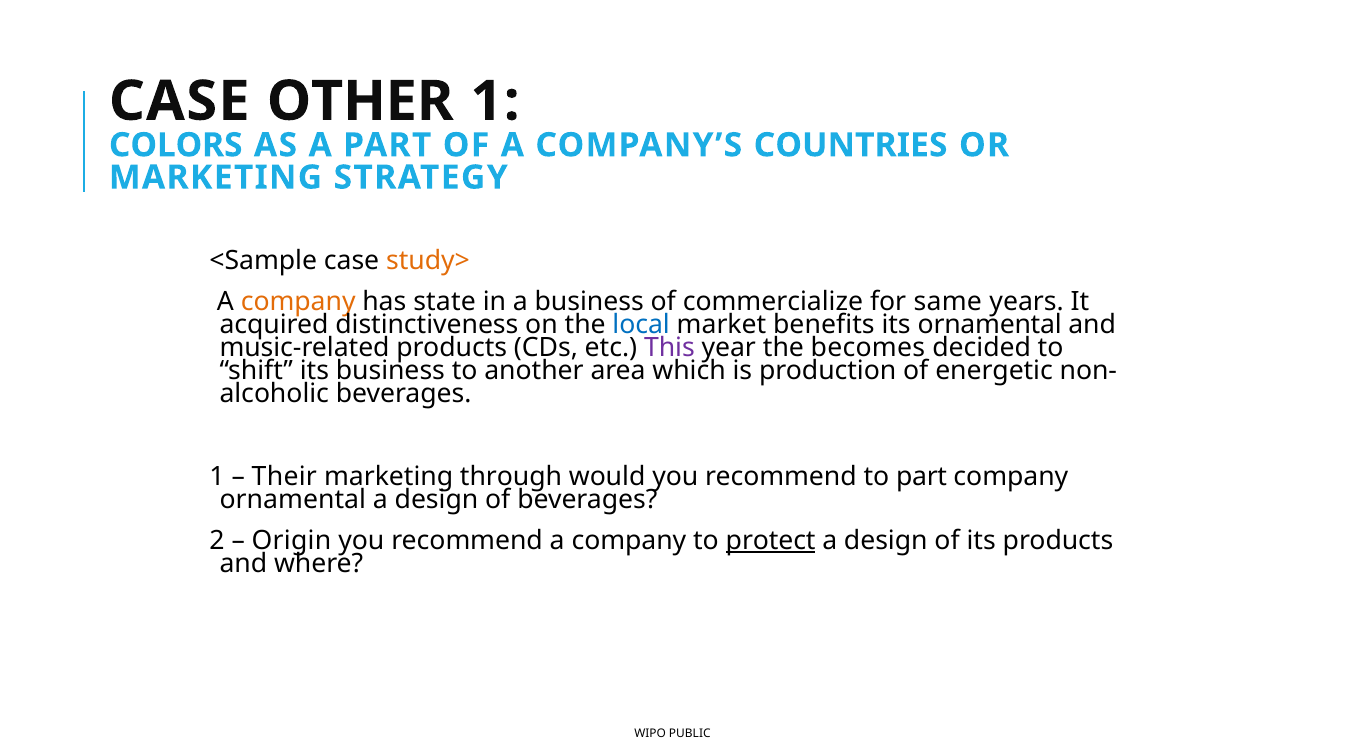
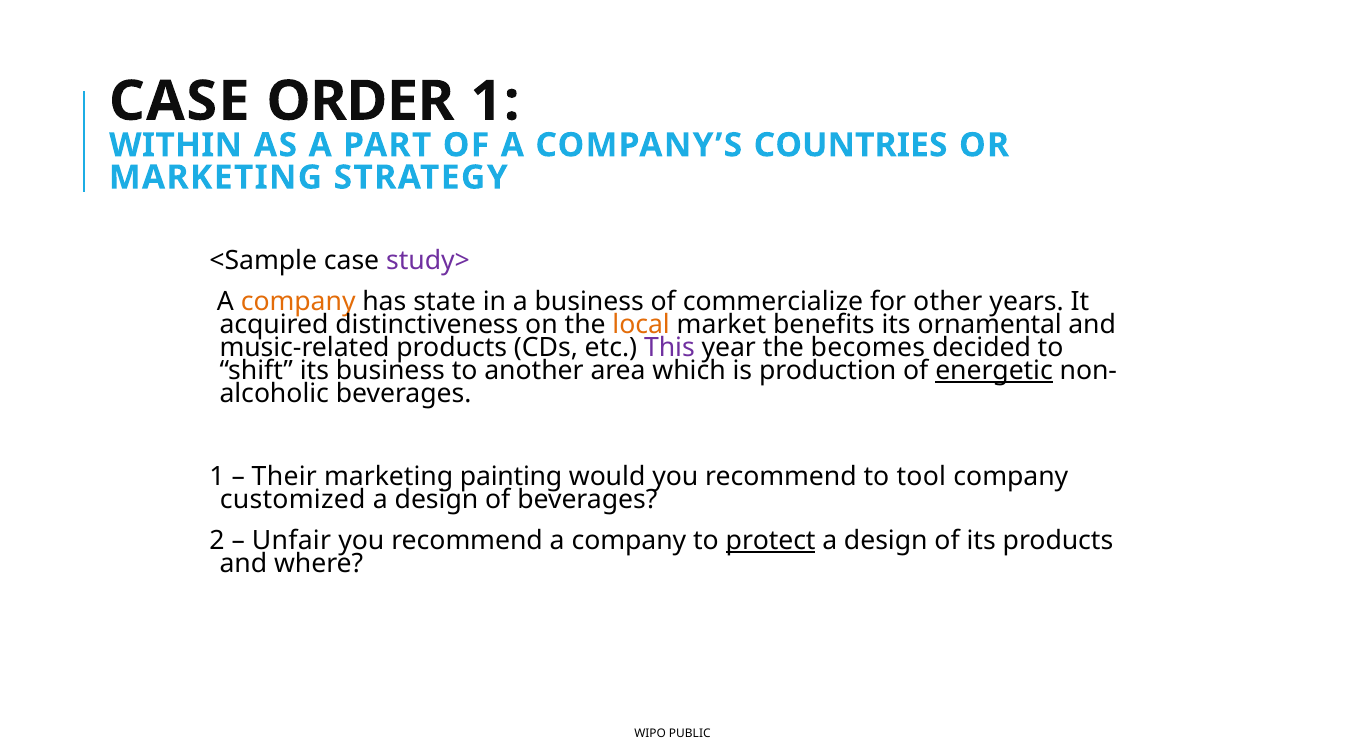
OTHER: OTHER -> ORDER (360, 101)
COLORS: COLORS -> WITHIN (176, 145)
study> colour: orange -> purple (428, 261)
same: same -> other (948, 302)
local colour: blue -> orange (641, 325)
energetic underline: none -> present (994, 371)
through: through -> painting (511, 478)
to part: part -> tool (921, 478)
ornamental: ornamental -> customized (293, 501)
Origin: Origin -> Unfair (291, 541)
